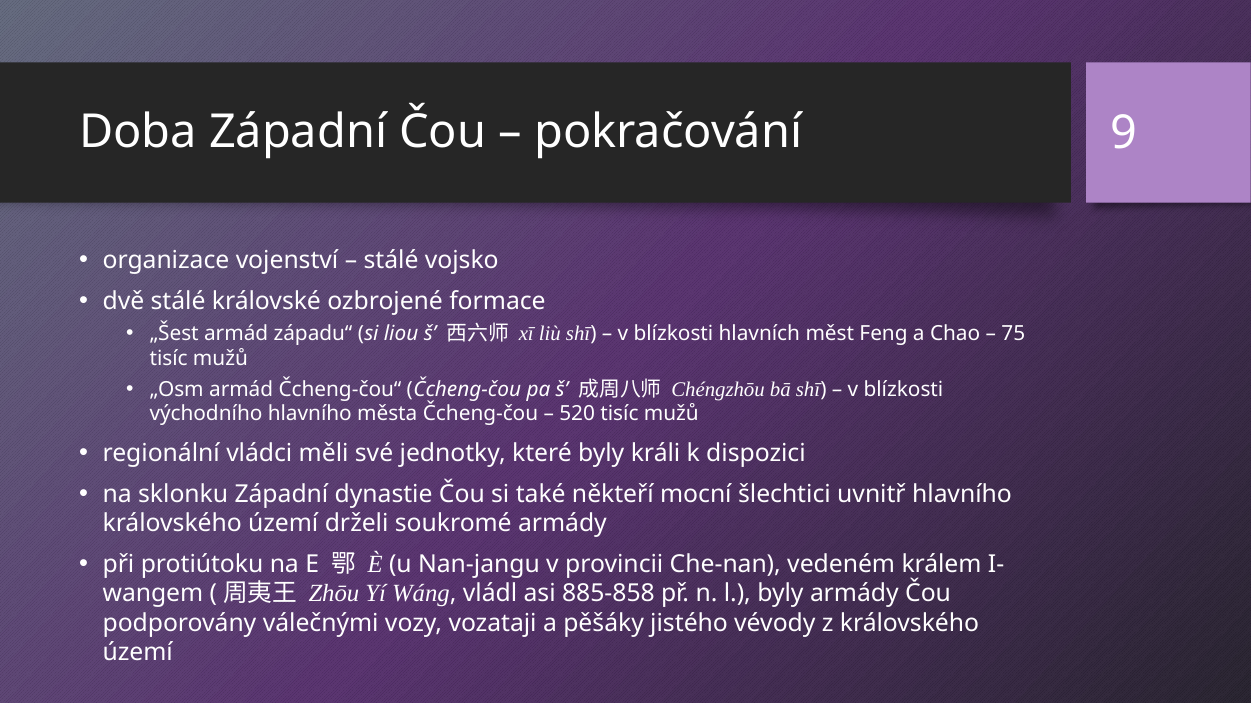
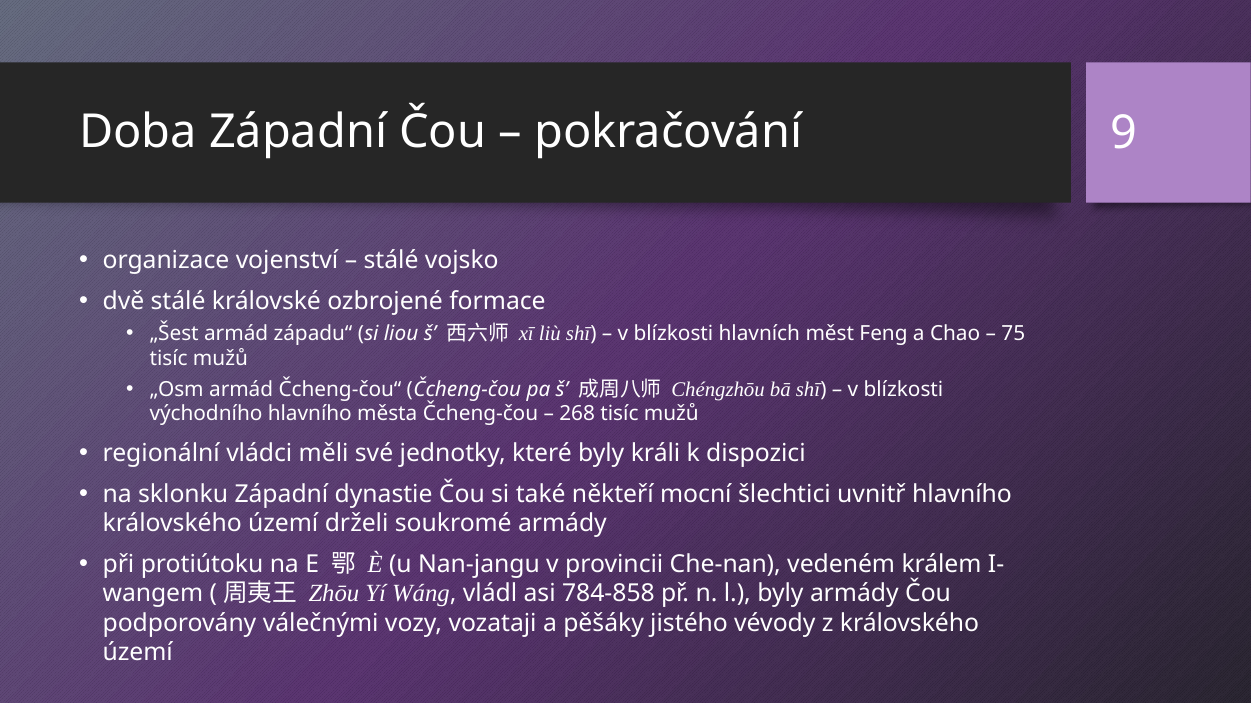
520: 520 -> 268 (577, 415)
885-858: 885-858 -> 784-858 (608, 594)
